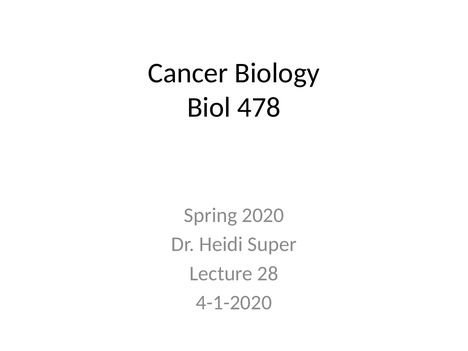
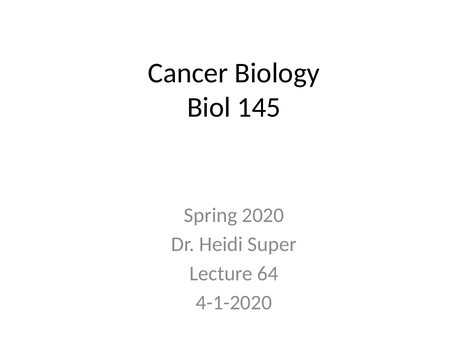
478: 478 -> 145 (259, 107)
28: 28 -> 64 (268, 273)
